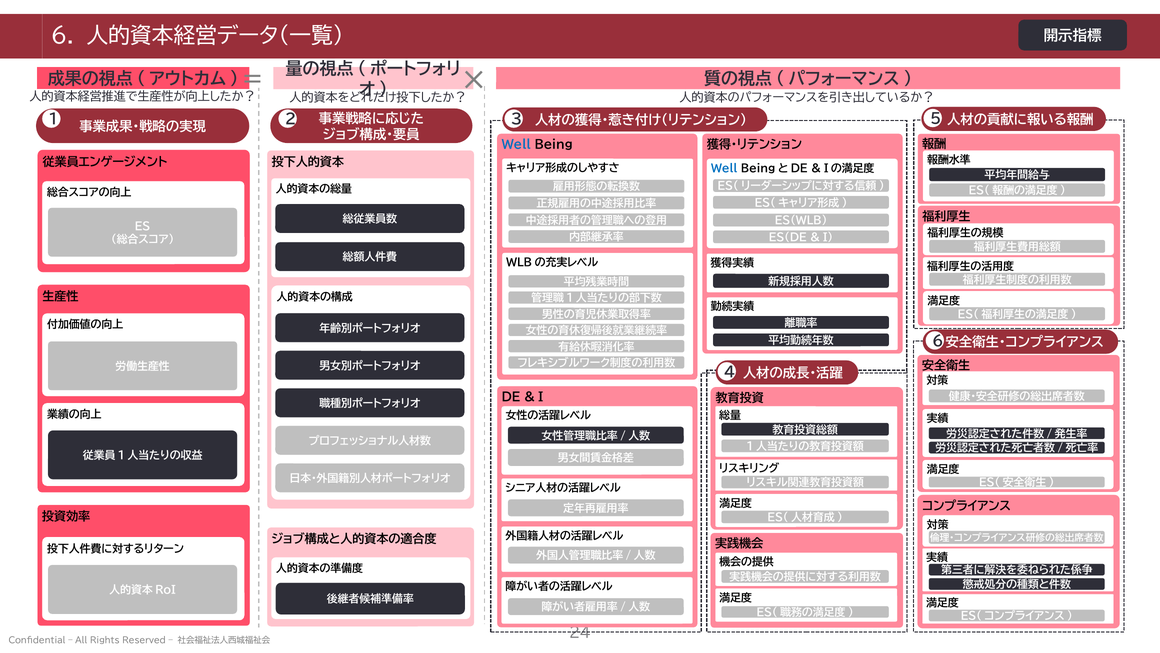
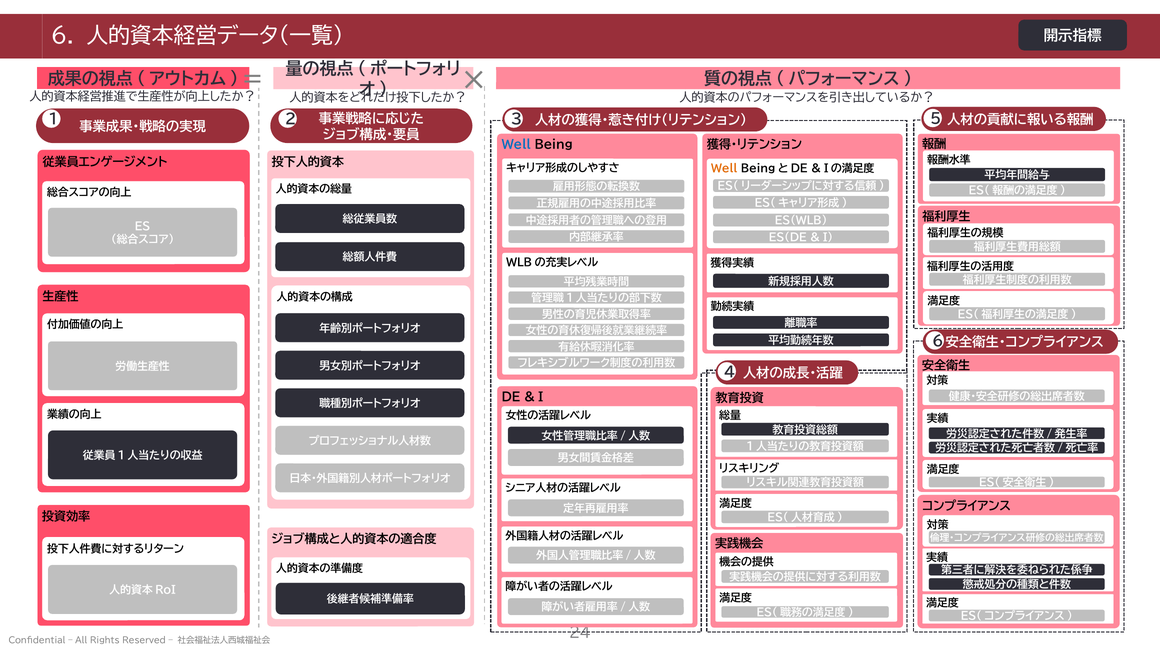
Well colour: blue -> orange (724, 168)
